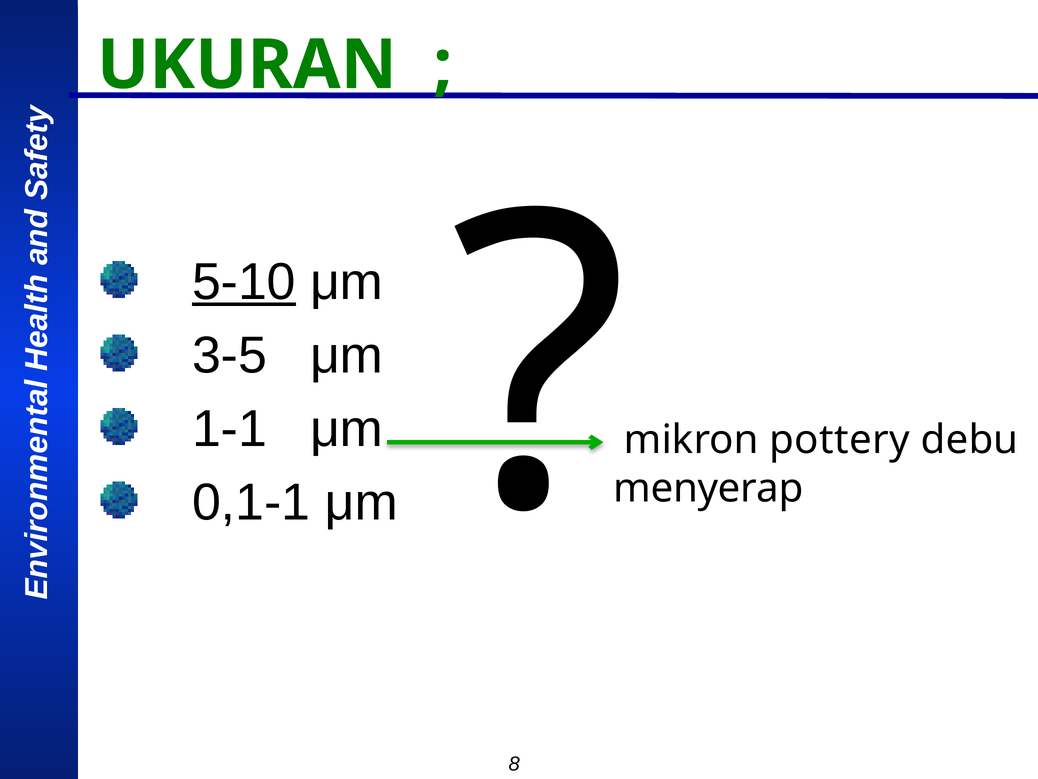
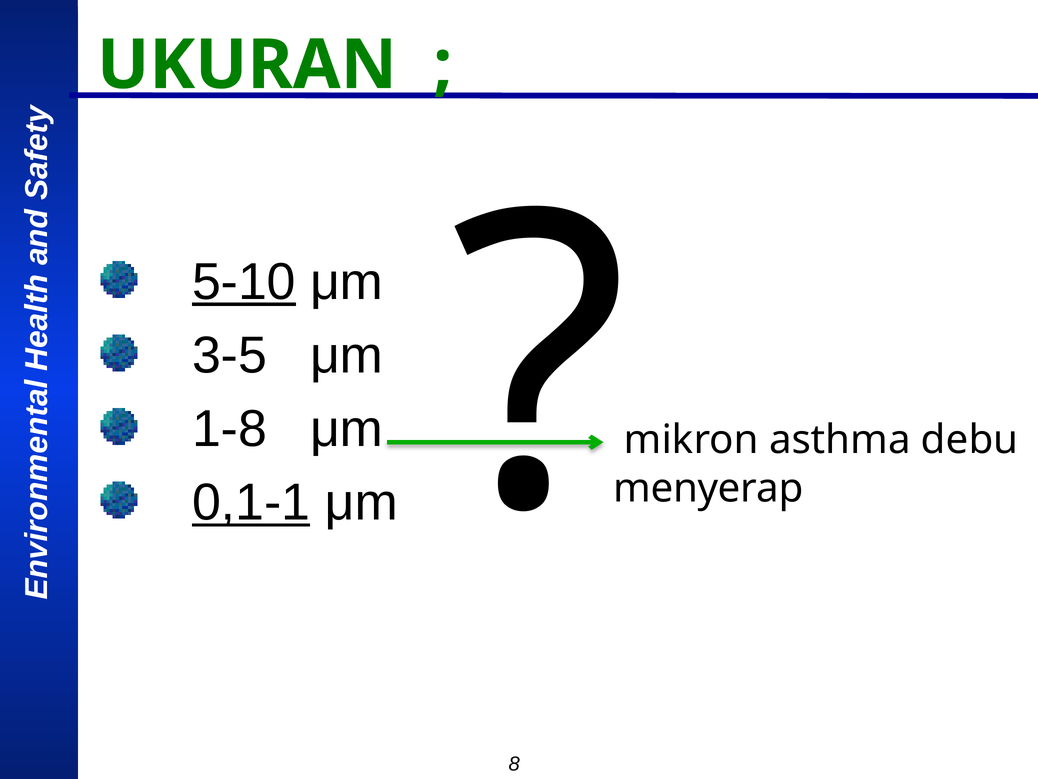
1-1: 1-1 -> 1-8 (230, 429)
pottery: pottery -> asthma (840, 439)
0,1-1 underline: none -> present (251, 502)
